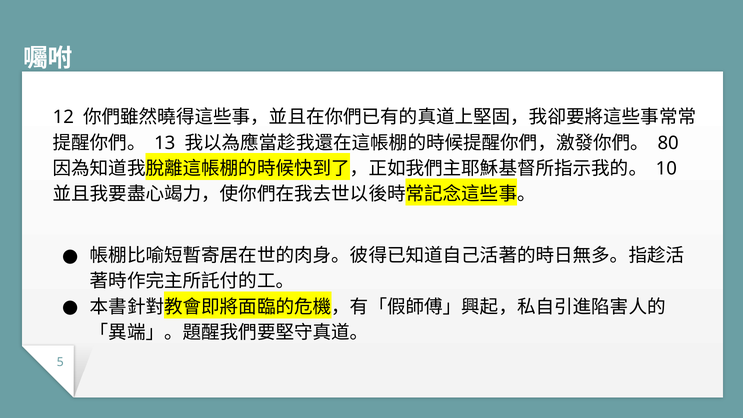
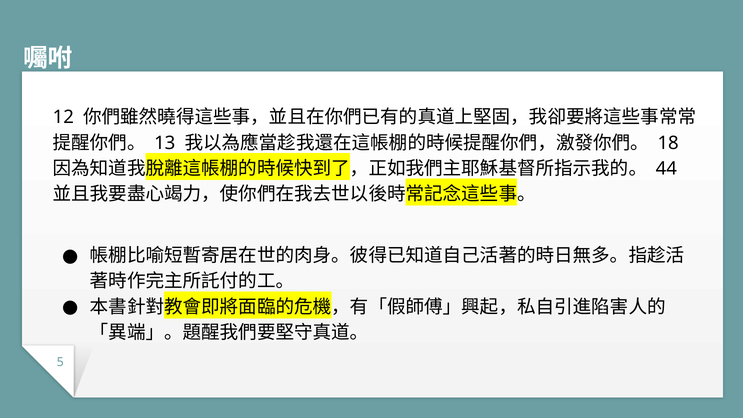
80: 80 -> 18 (668, 143)
10: 10 -> 44 (666, 169)
